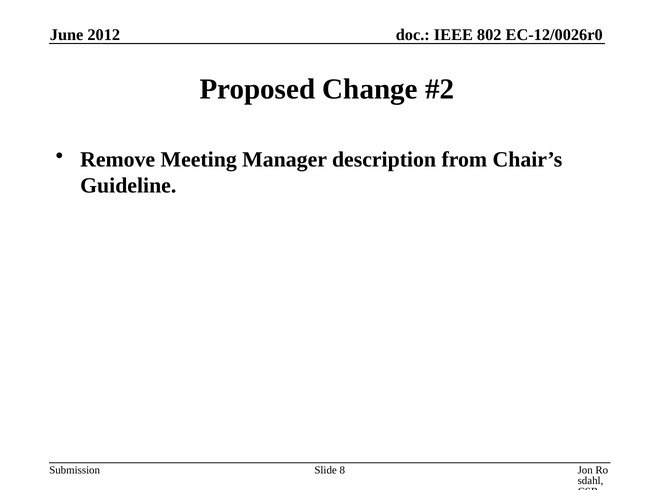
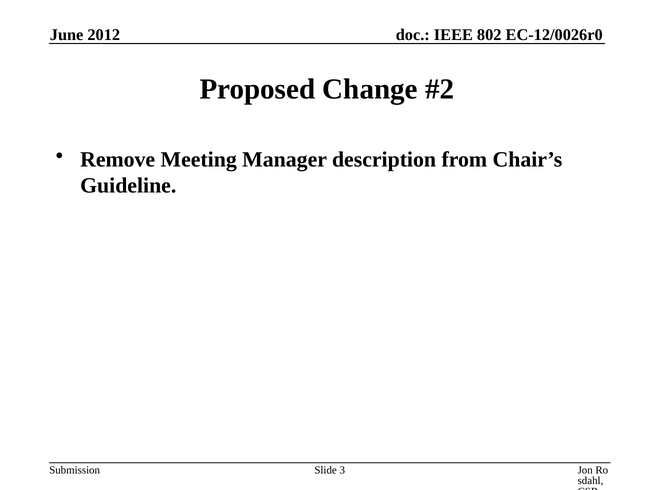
8: 8 -> 3 (342, 470)
